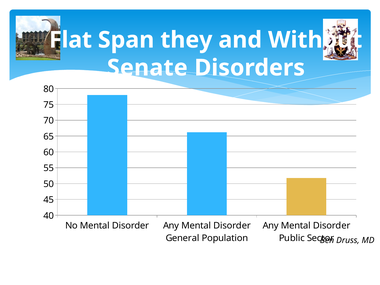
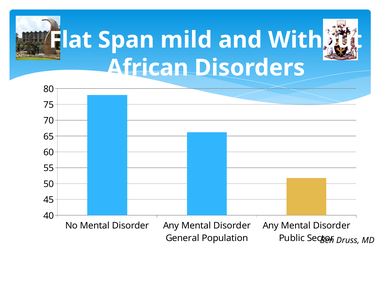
they: they -> mild (186, 40)
Senate: Senate -> African (148, 68)
